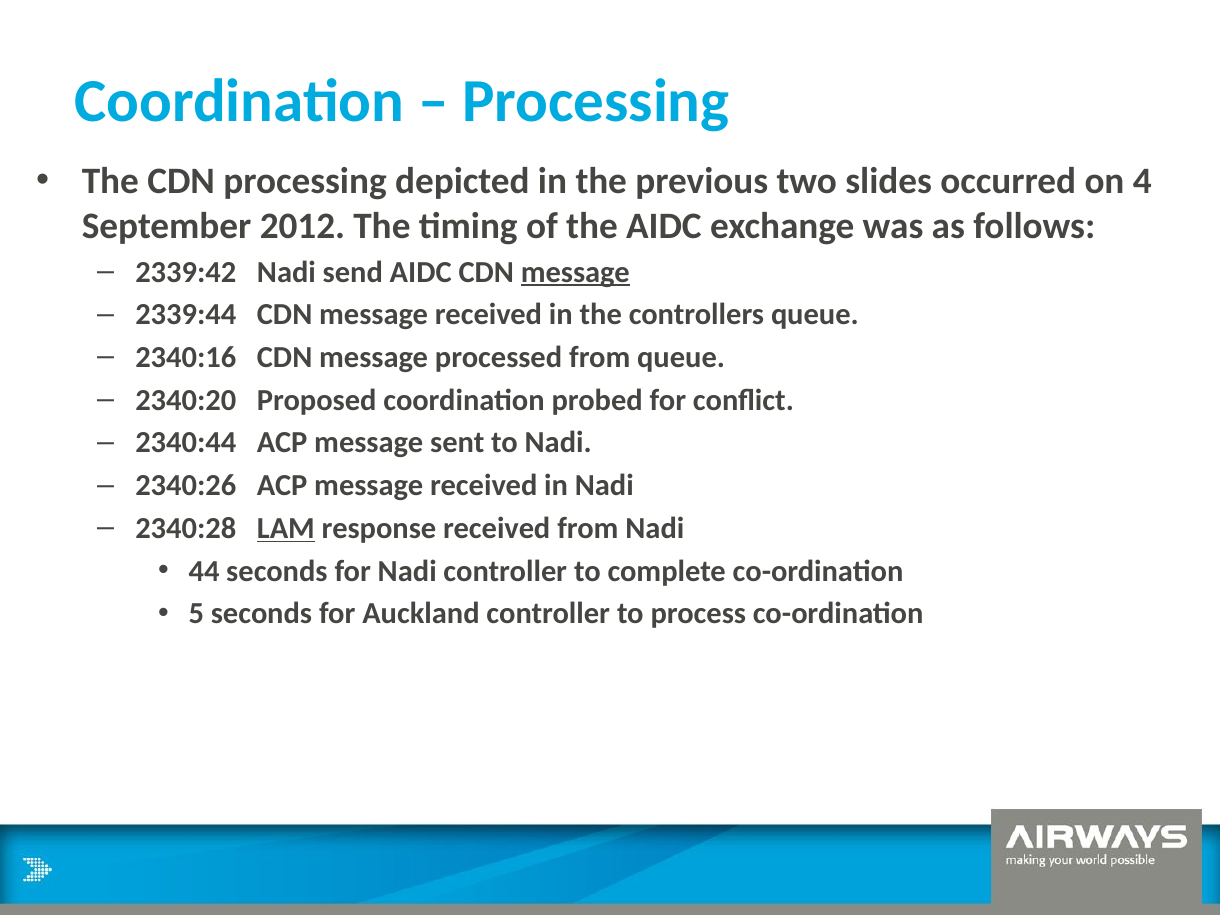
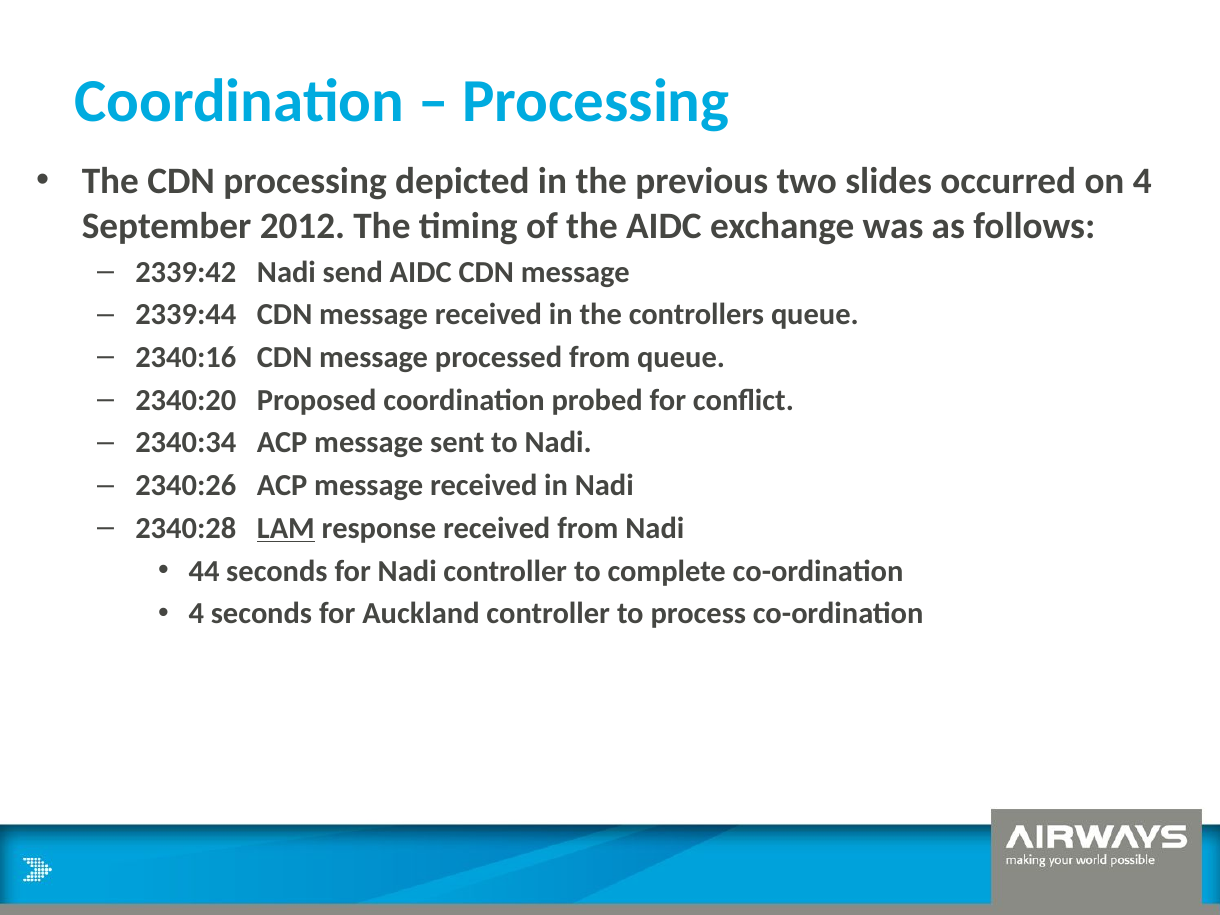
message underline: present -> none (575, 272)
2340:44: 2340:44 -> 2340:34 (186, 443)
5: 5 -> 4 (196, 614)
